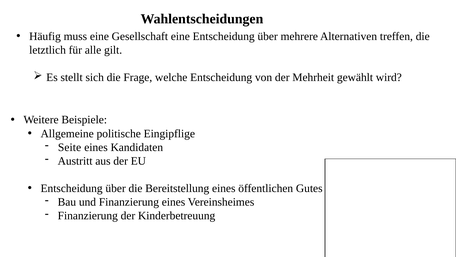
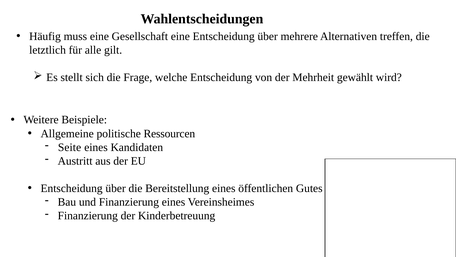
Eingipflige: Eingipflige -> Ressourcen (169, 133)
